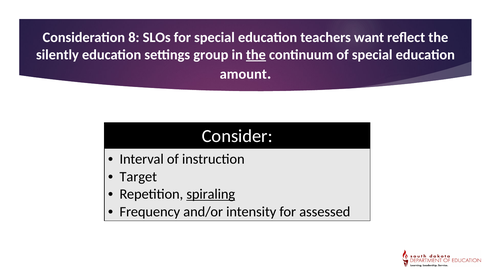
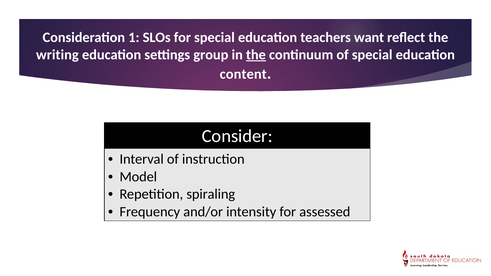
8: 8 -> 1 (134, 38)
silently: silently -> writing (57, 55)
amount: amount -> content (243, 74)
Target: Target -> Model (138, 177)
spiraling underline: present -> none (211, 194)
